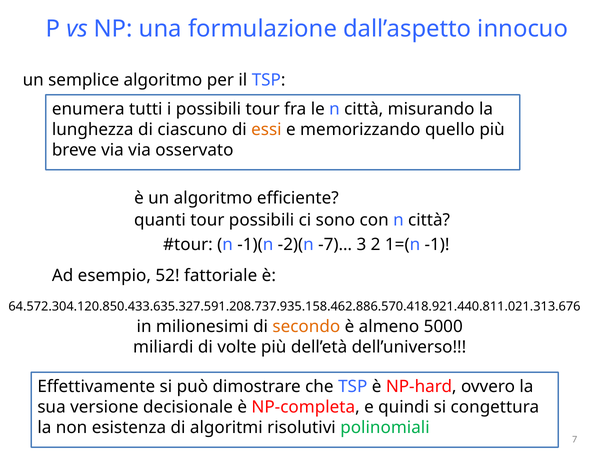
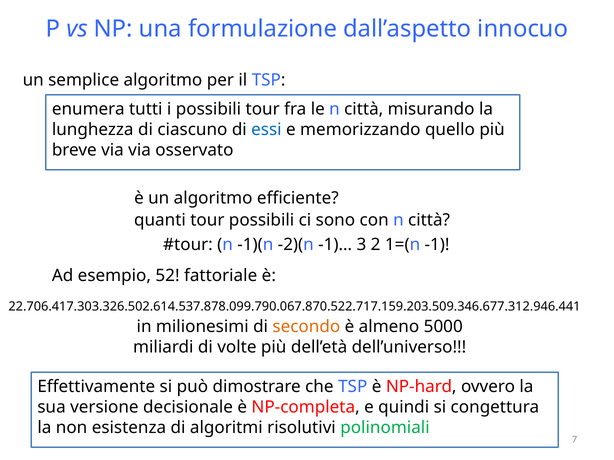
essi colour: orange -> blue (266, 130)
-7)…: -7)… -> -1)… (335, 245)
64.572.304.120.850.433.635.327.591.208.737.935.158.462.886.570.418.921.440.811.021.313.676: 64.572.304.120.850.433.635.327.591.208.737.935.158.462.886.570.418.921.440.811.021.313.676 -> 22.706.417.303.326.502.614.537.878.099.790.067.870.522.717.159.203.509.346.677.312.946.441 (294, 307)
